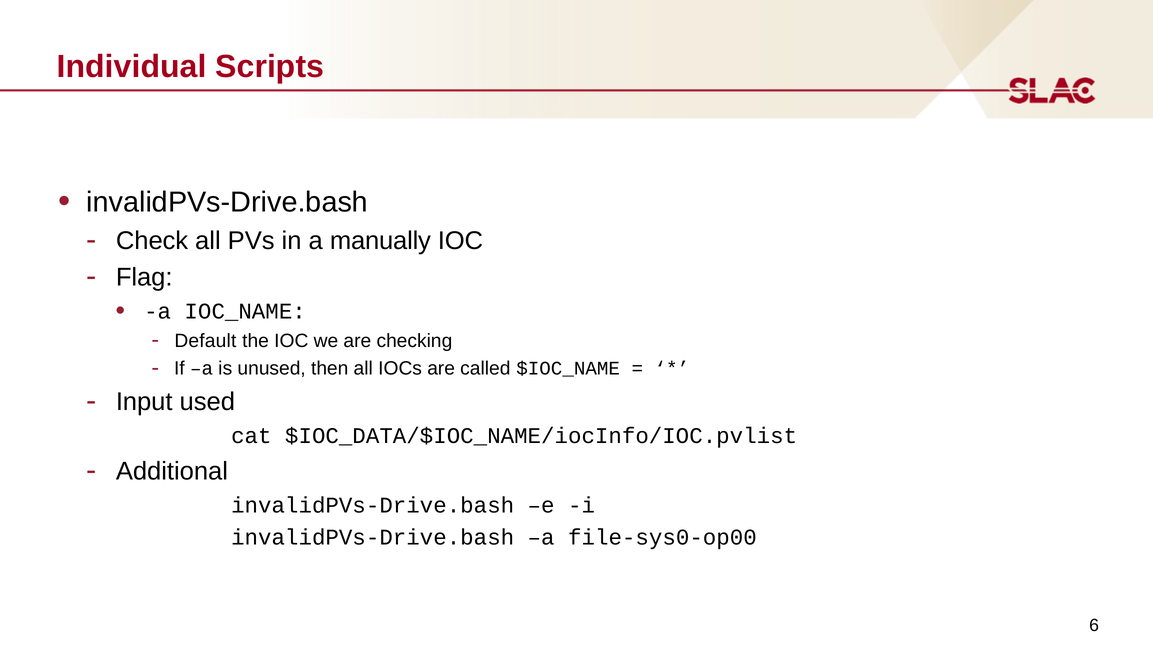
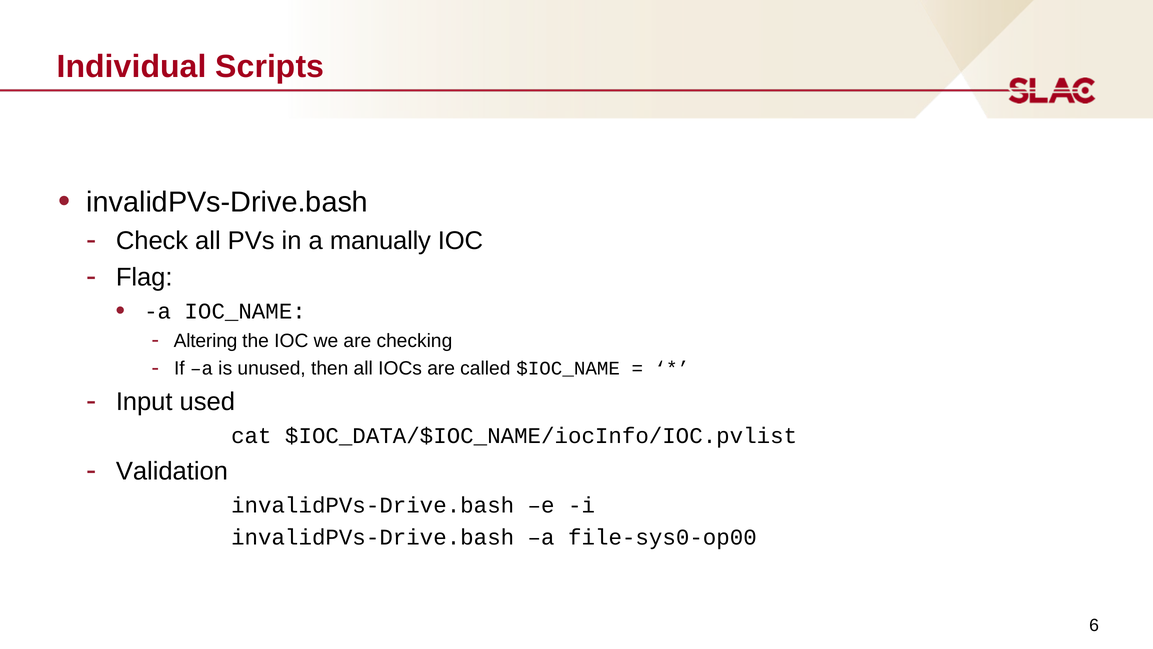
Default: Default -> Altering (206, 341)
Additional: Additional -> Validation (172, 471)
